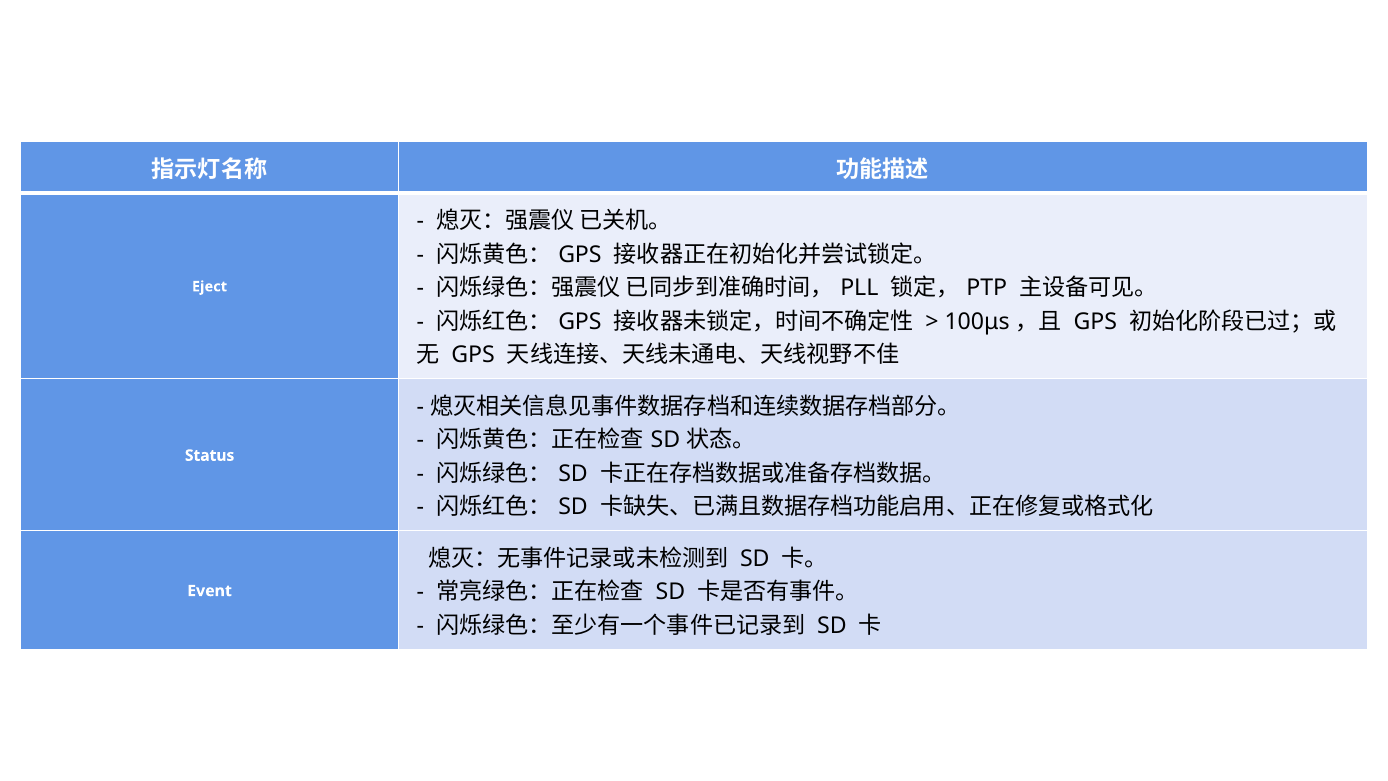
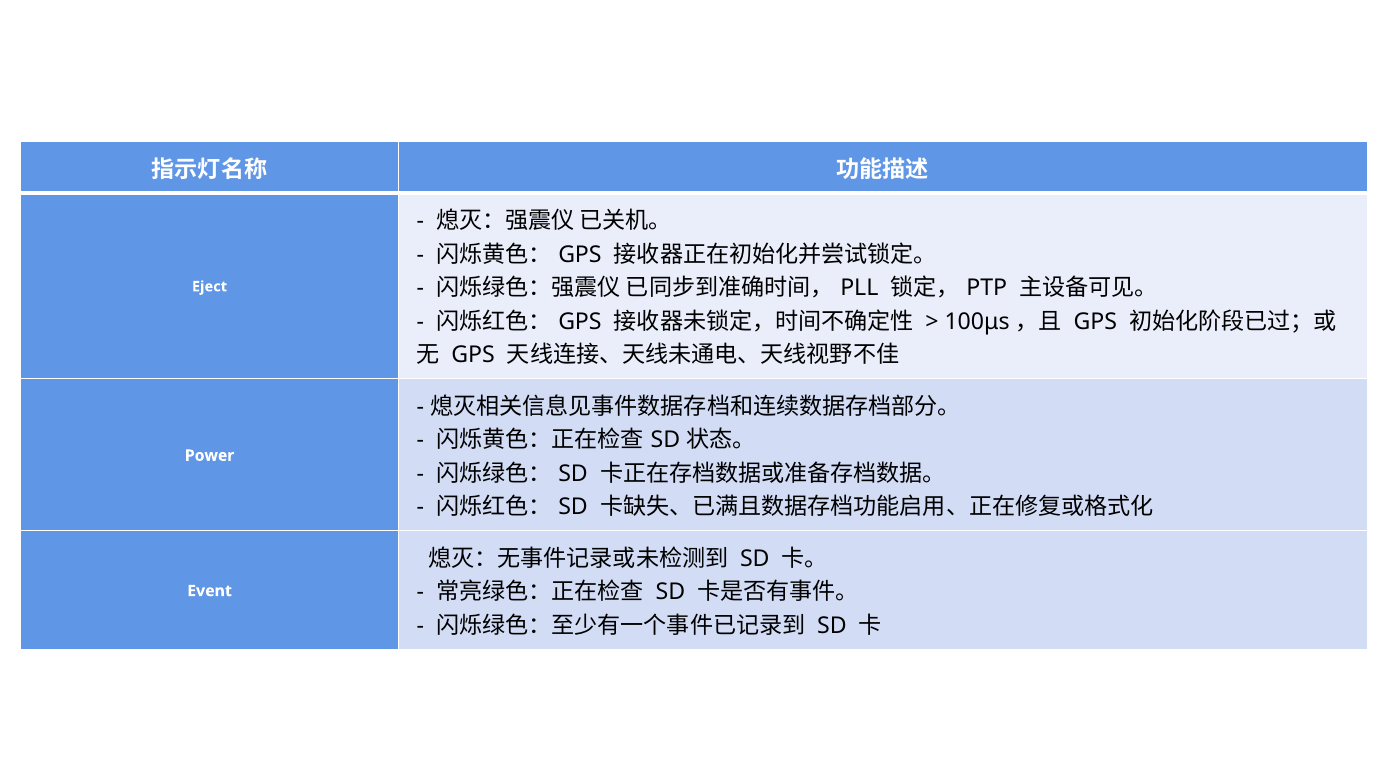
Status: Status -> Power (210, 455)
